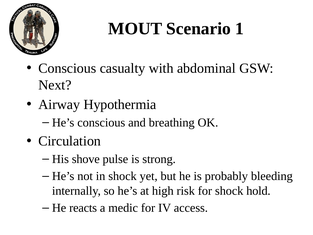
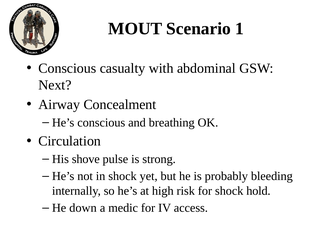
Hypothermia: Hypothermia -> Concealment (120, 104)
reacts: reacts -> down (83, 208)
